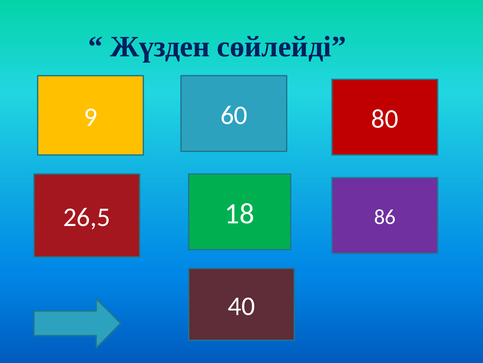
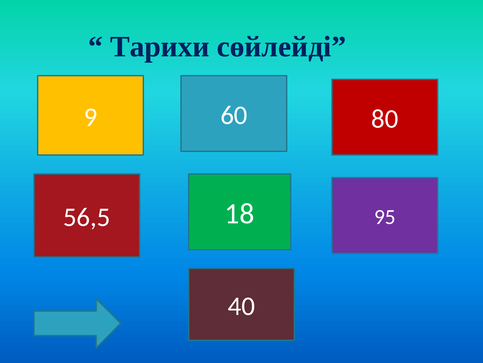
Жүзден: Жүзден -> Тарихи (160, 47)
86: 86 -> 95 (385, 217)
26,5: 26,5 -> 56,5 (87, 217)
